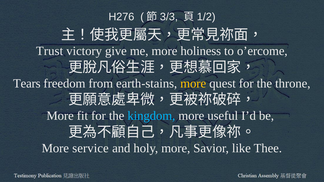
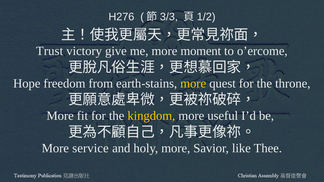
holiness: holiness -> moment (201, 51)
Tears: Tears -> Hope (27, 83)
kingdom colour: light blue -> yellow (151, 116)
